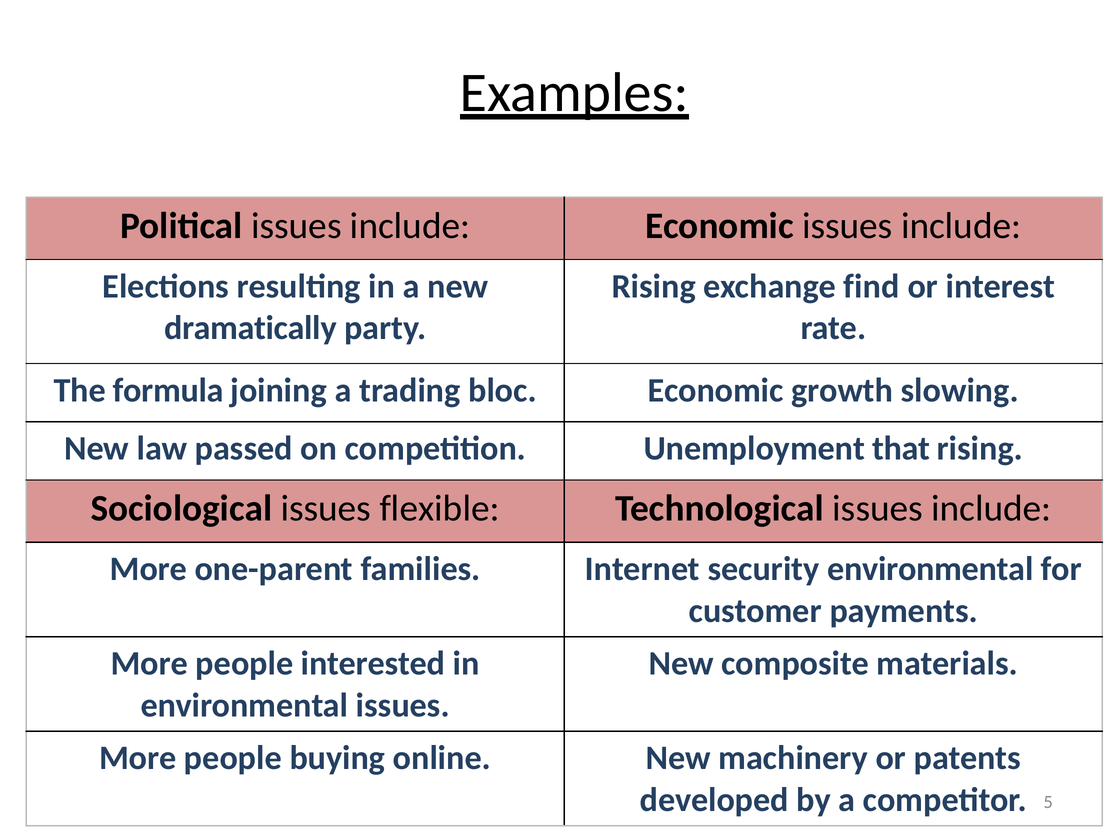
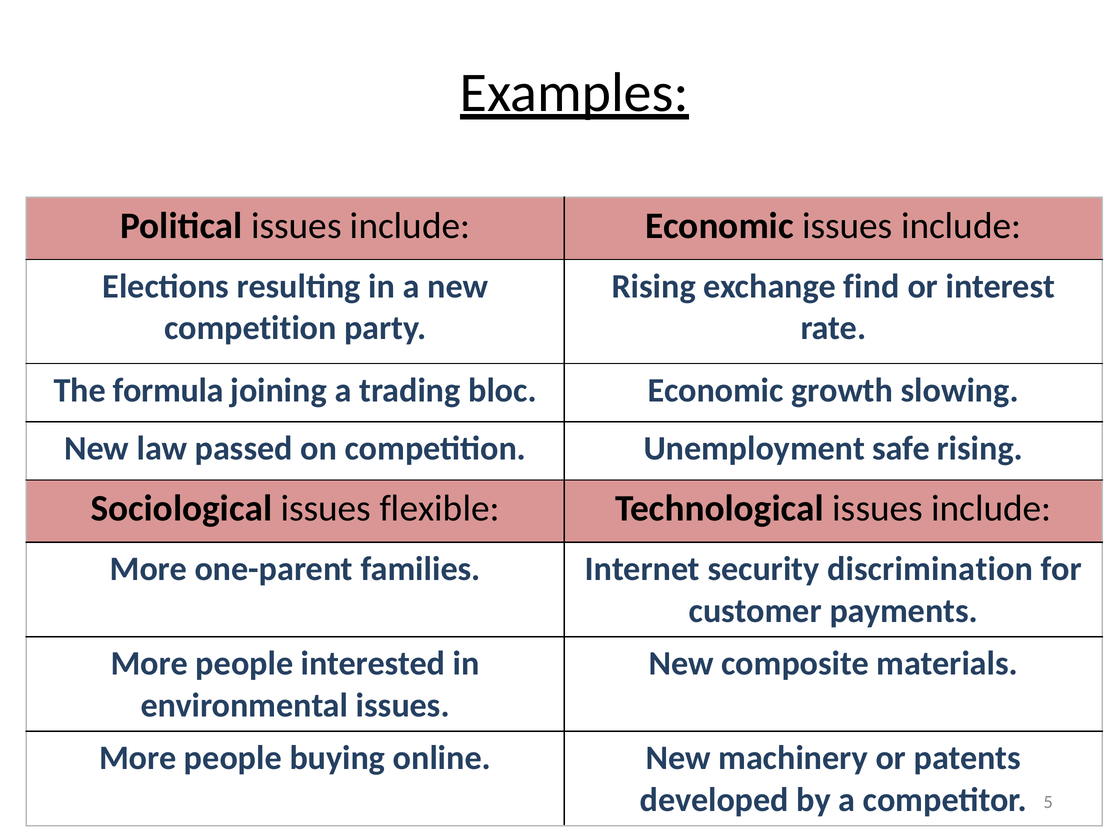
dramatically: dramatically -> competition (250, 328)
that: that -> safe (901, 449)
security environmental: environmental -> discrimination (930, 569)
